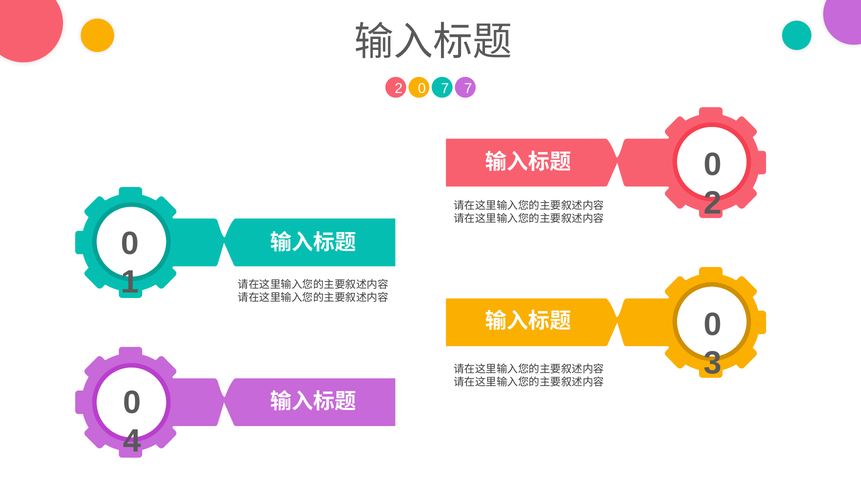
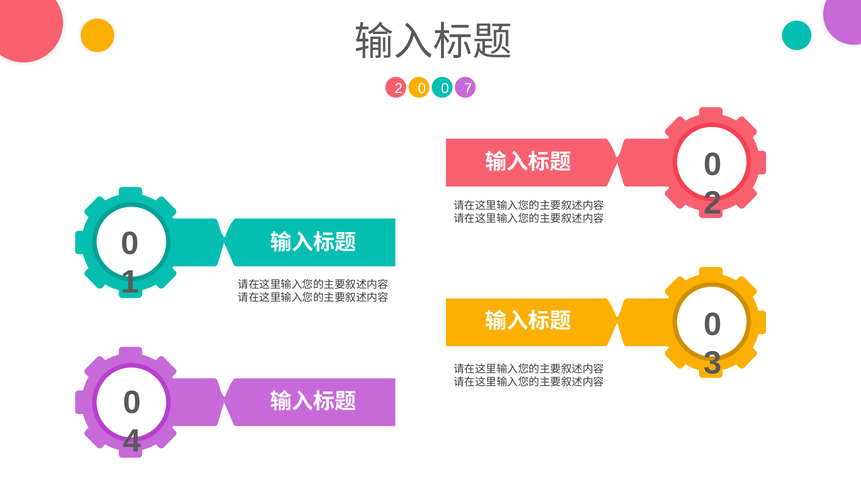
0 7: 7 -> 0 (445, 88)
